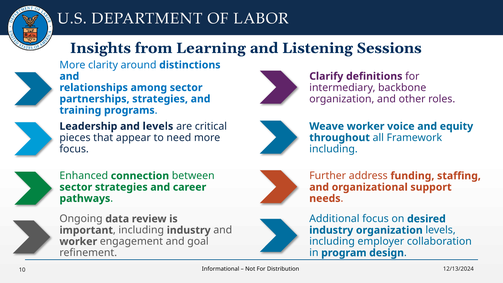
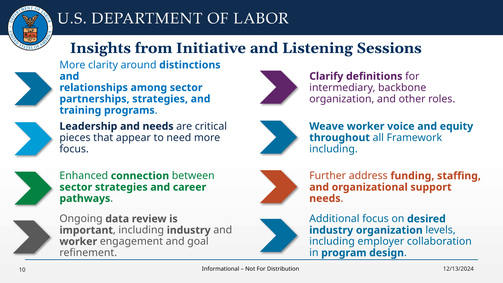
Learning: Learning -> Initiative (211, 48)
and levels: levels -> needs (158, 126)
